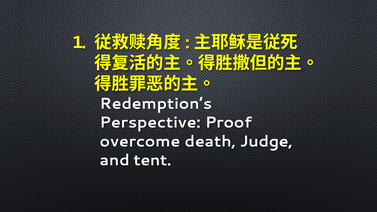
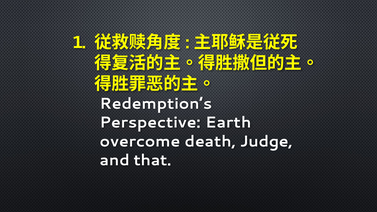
Proof: Proof -> Earth (228, 123)
tent: tent -> that (153, 160)
